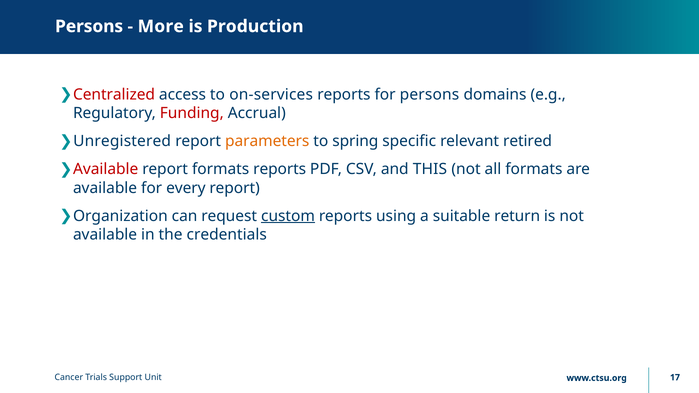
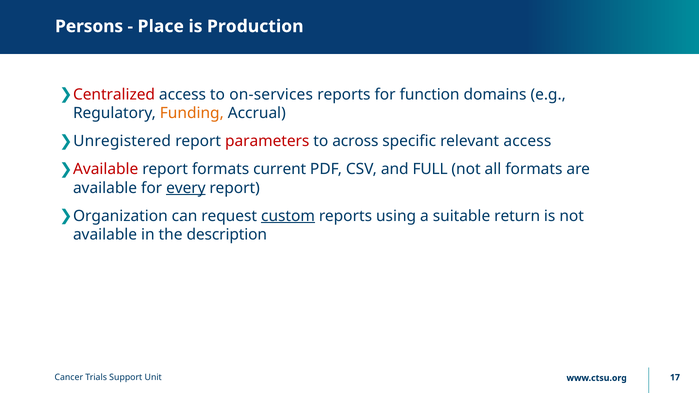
More: More -> Place (161, 26)
for persons: persons -> function (430, 95)
Funding colour: red -> orange (192, 113)
parameters colour: orange -> red (267, 141)
spring: spring -> across (355, 141)
relevant retired: retired -> access (527, 141)
formats reports: reports -> current (280, 169)
THIS: THIS -> FULL (430, 169)
every underline: none -> present (186, 188)
credentials: credentials -> description (227, 235)
